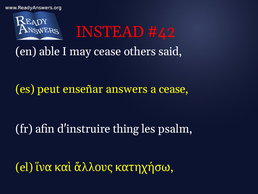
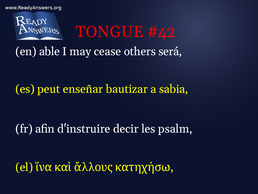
INSTEAD: INSTEAD -> TONGUE (110, 32)
said: said -> será (170, 51)
answers: answers -> bautizar (127, 89)
a cease: cease -> sabia (174, 89)
thing: thing -> decir (126, 129)
